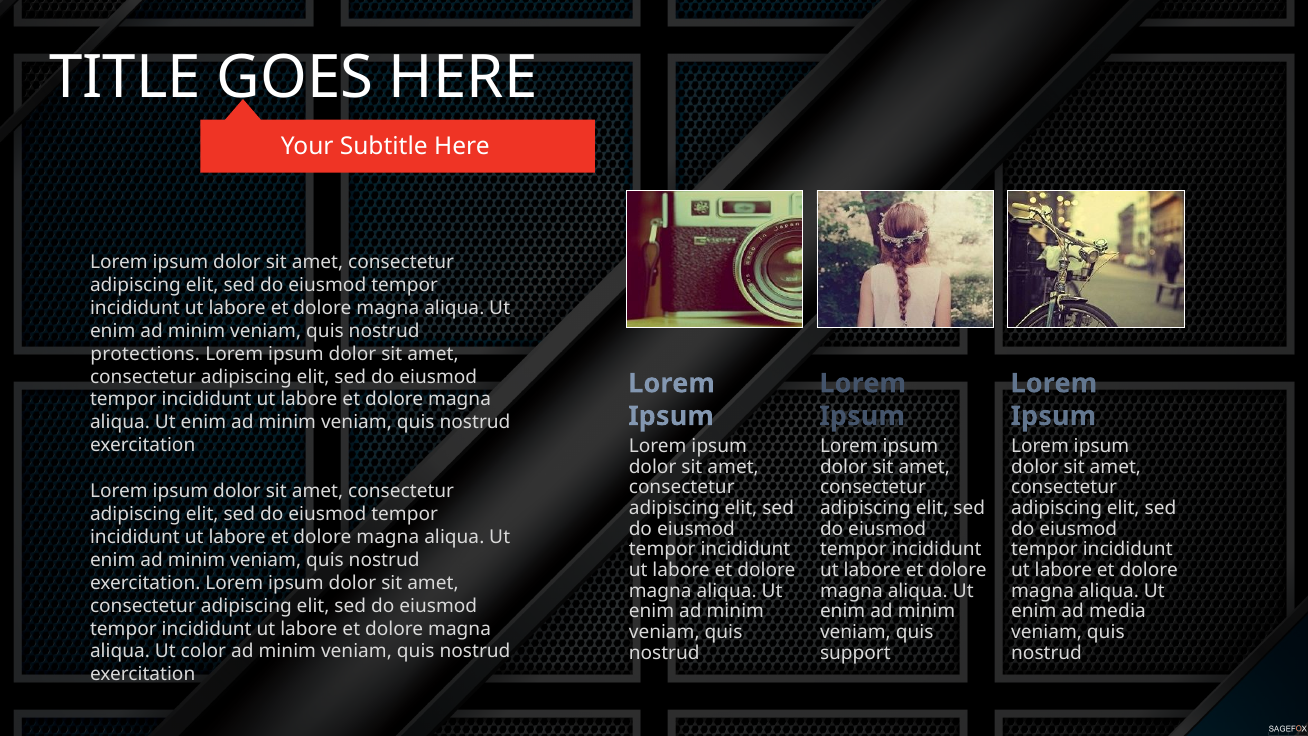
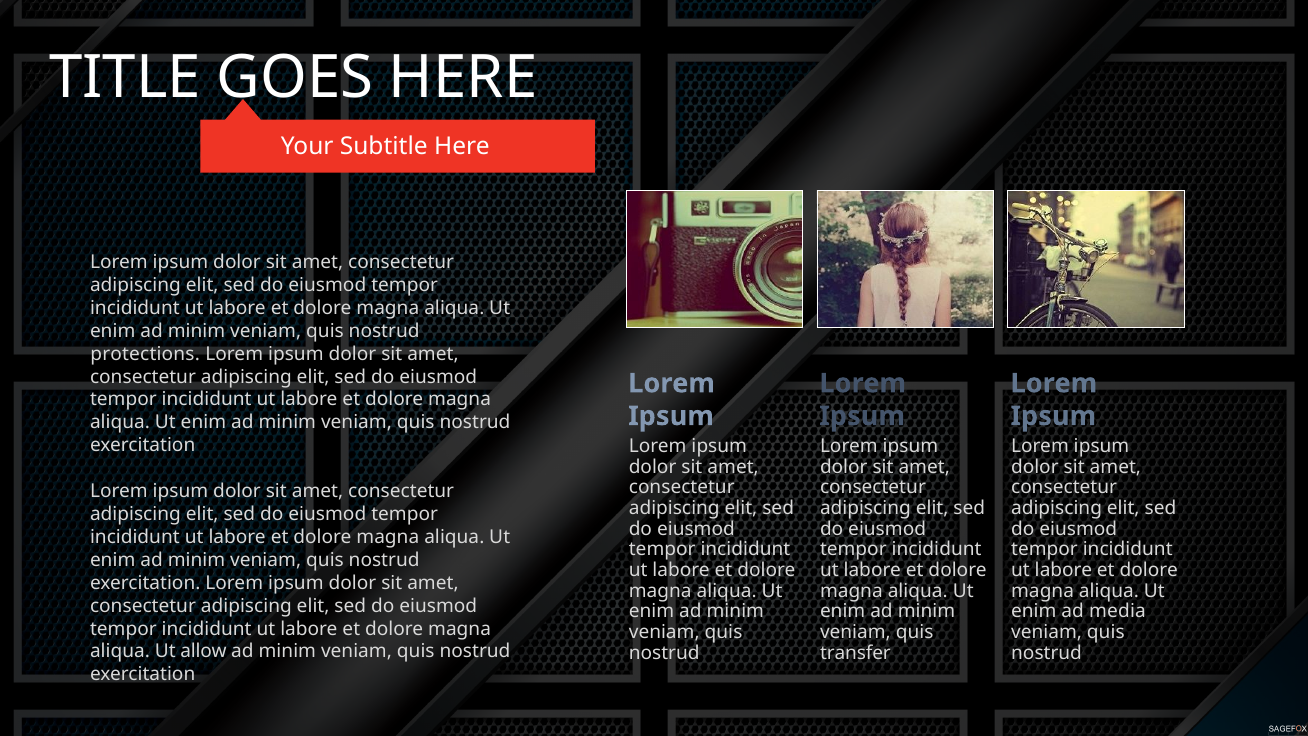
color: color -> allow (204, 651)
support: support -> transfer (855, 653)
